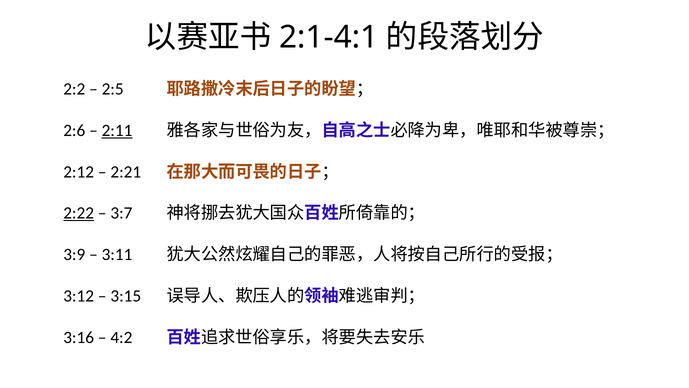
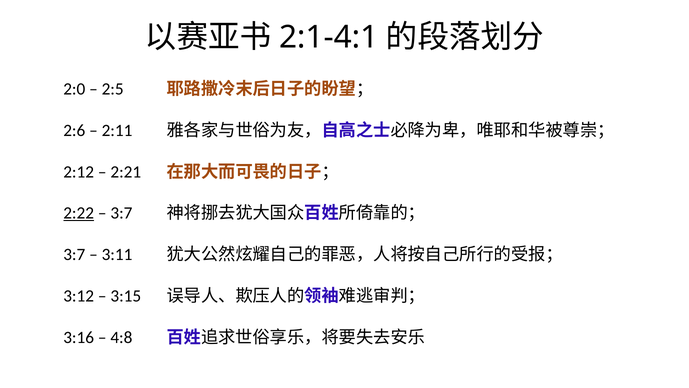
2:2: 2:2 -> 2:0 (74, 89)
2:11 underline: present -> none (117, 130)
3:9: 3:9 -> 3:7 (74, 254)
4:2: 4:2 -> 4:8 (121, 337)
